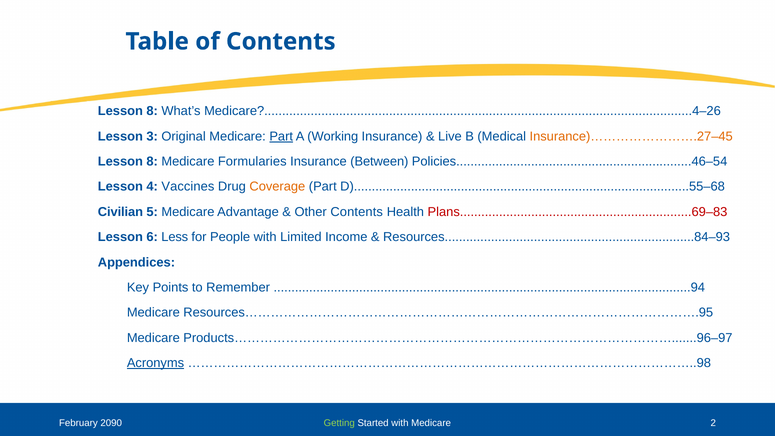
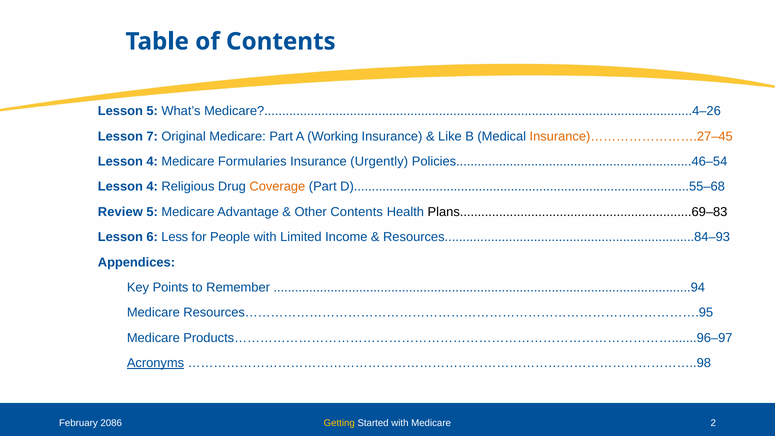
8: 8 -> 5 (152, 111)
3: 3 -> 7 (152, 136)
Part underline: present -> none (281, 136)
Live: Live -> Like (450, 136)
8: 8 -> 4 (152, 162)
Between: Between -> Urgently (379, 162)
Vaccines: Vaccines -> Religious (188, 187)
Civilian: Civilian -> Review (120, 212)
Plans.................................................................69–83 colour: red -> black (578, 212)
2090: 2090 -> 2086 (111, 423)
Getting colour: light green -> yellow (339, 423)
